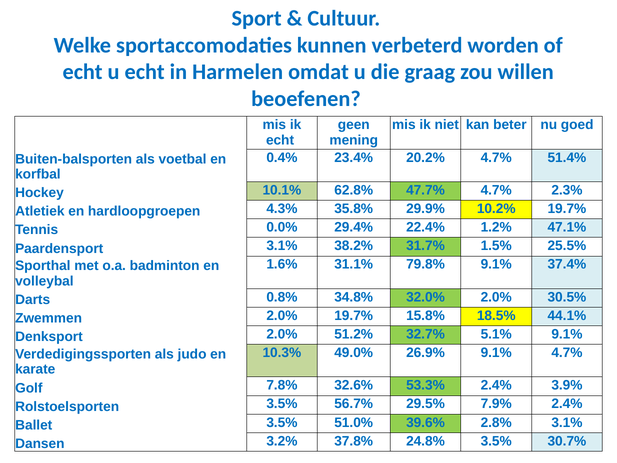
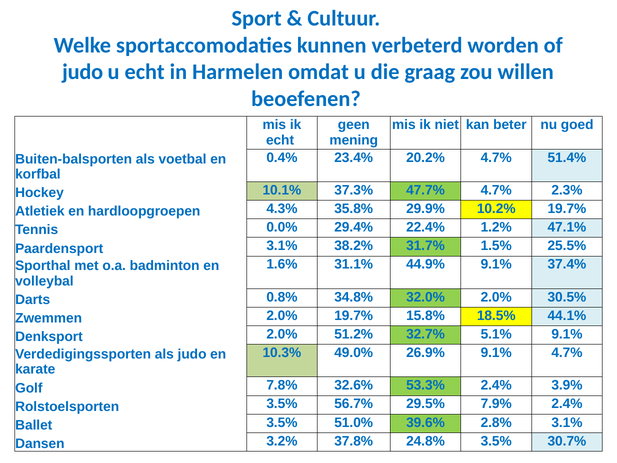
echt: echt -> judo (83, 72)
62.8%: 62.8% -> 37.3% (354, 190)
79.8%: 79.8% -> 44.9% (426, 264)
